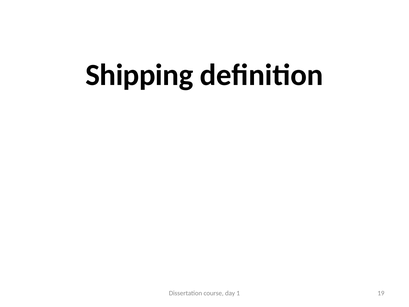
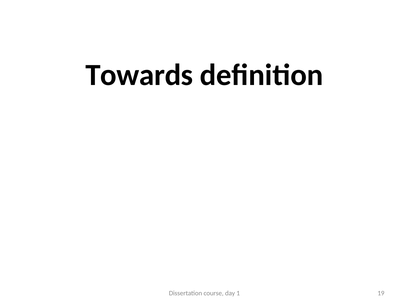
Shipping: Shipping -> Towards (139, 75)
